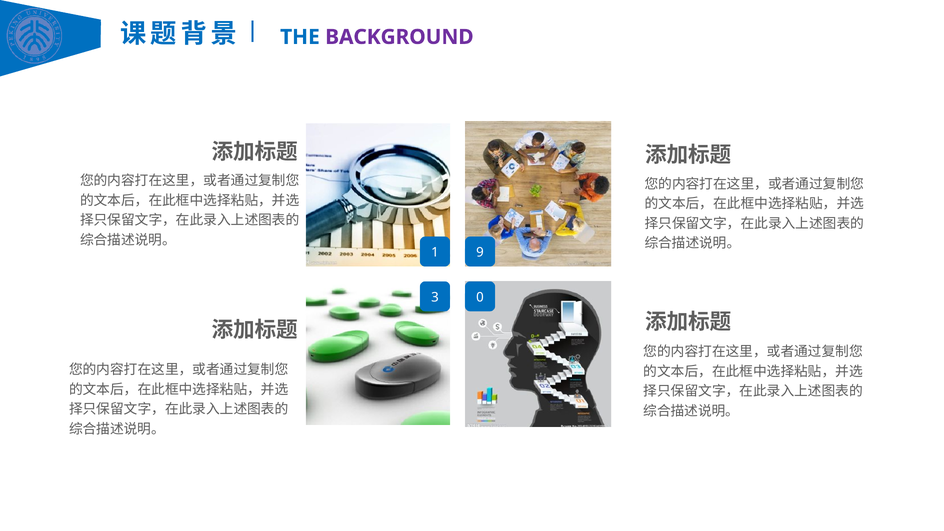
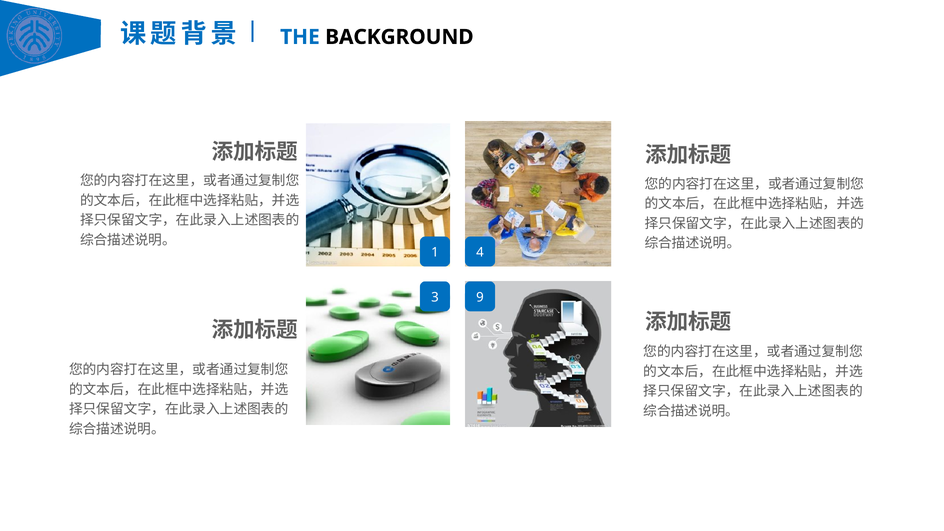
BACKGROUND colour: purple -> black (399, 37)
9: 9 -> 4 (480, 252)
0: 0 -> 9 (480, 297)
